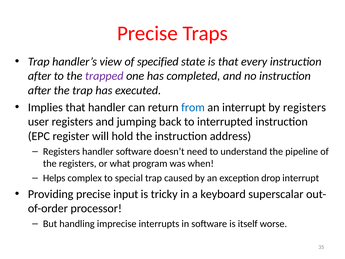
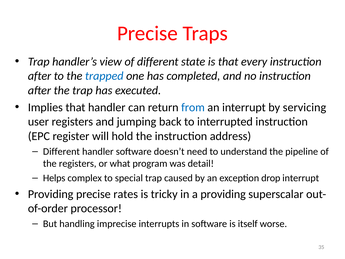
of specified: specified -> different (158, 62)
trapped colour: purple -> blue (104, 76)
by registers: registers -> servicing (304, 107)
Registers: Registers -> Different (61, 151)
when: when -> detail (201, 164)
input: input -> rates (126, 194)
a keyboard: keyboard -> providing (223, 194)
